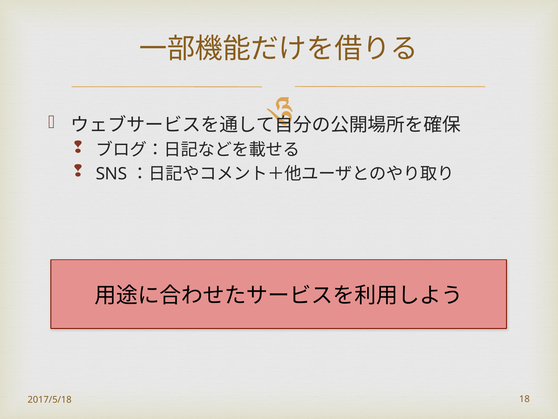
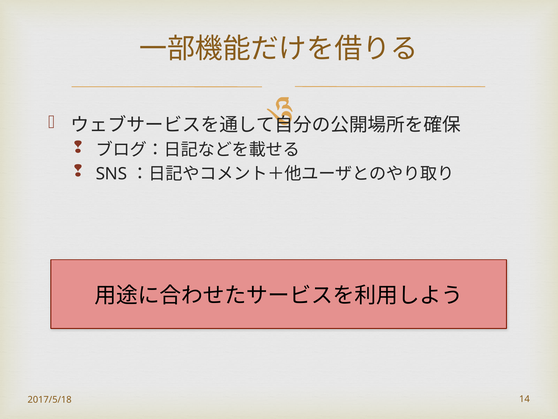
18: 18 -> 14 (524, 399)
